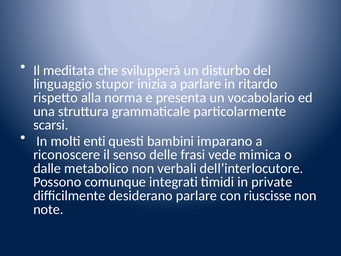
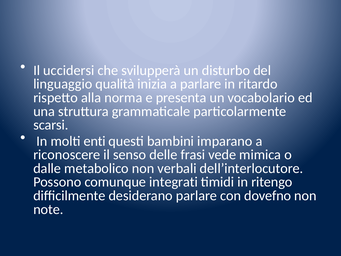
meditata: meditata -> uccidersi (69, 70)
stupor: stupor -> qualità (115, 84)
private: private -> ritengo (272, 182)
riuscisse: riuscisse -> dovefno (268, 196)
